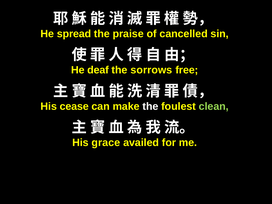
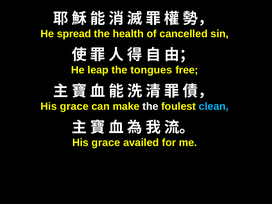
praise: praise -> health (128, 34)
deaf: deaf -> leap (98, 70)
sorrows: sorrows -> tongues (151, 70)
cease: cease -> grace (74, 106)
clean colour: light green -> light blue (214, 106)
